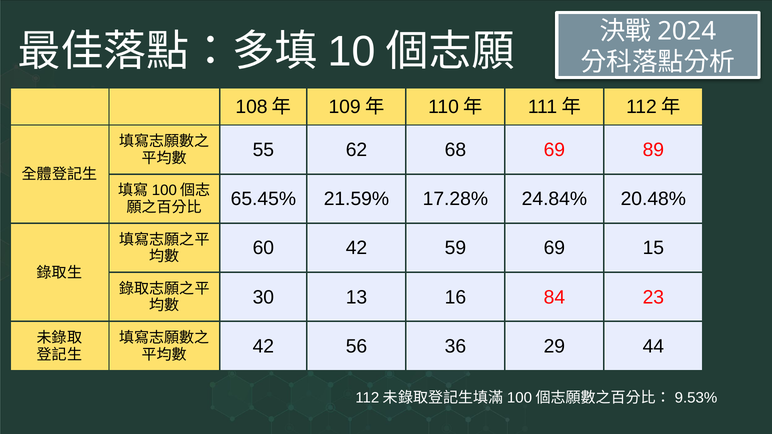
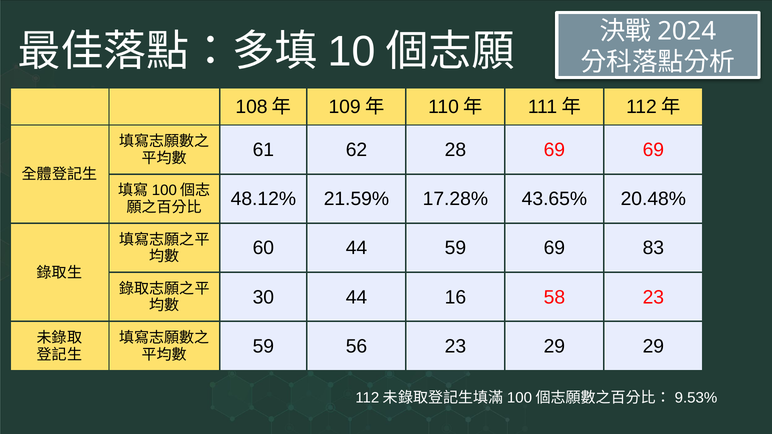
55: 55 -> 61 (263, 150)
68: 68 -> 28 (455, 150)
69 89: 89 -> 69 (653, 150)
65.45%: 65.45% -> 48.12% (263, 199)
24.84%: 24.84% -> 43.65% (554, 199)
60 42: 42 -> 44 (356, 248)
15: 15 -> 83 (653, 248)
30 13: 13 -> 44 (356, 297)
84: 84 -> 58 (554, 297)
42: 42 -> 59 (263, 347)
56 36: 36 -> 23 (455, 347)
29 44: 44 -> 29 (653, 347)
